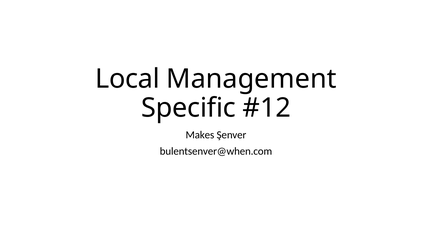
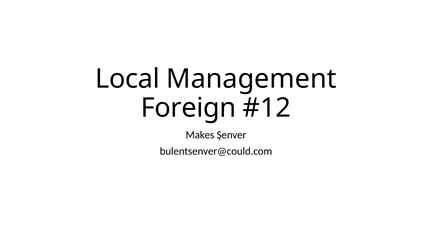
Specific: Specific -> Foreign (188, 108)
bulentsenver@when.com: bulentsenver@when.com -> bulentsenver@could.com (216, 151)
